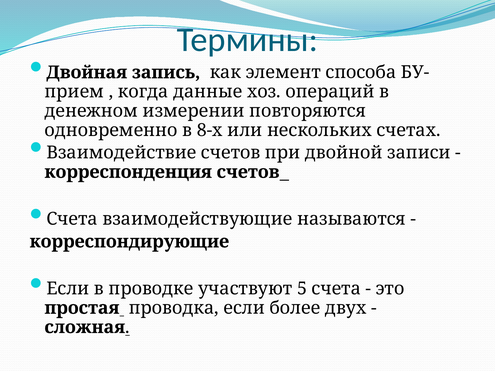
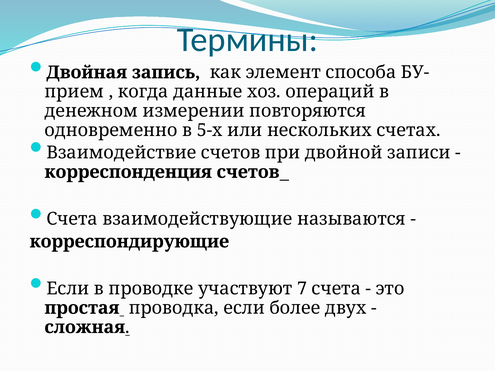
8-х: 8-х -> 5-х (210, 130)
5: 5 -> 7 (302, 289)
